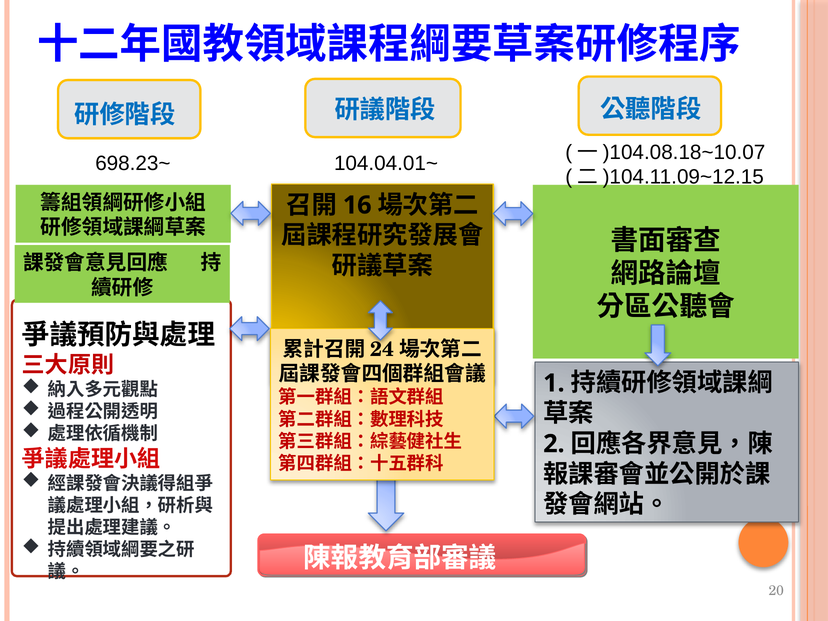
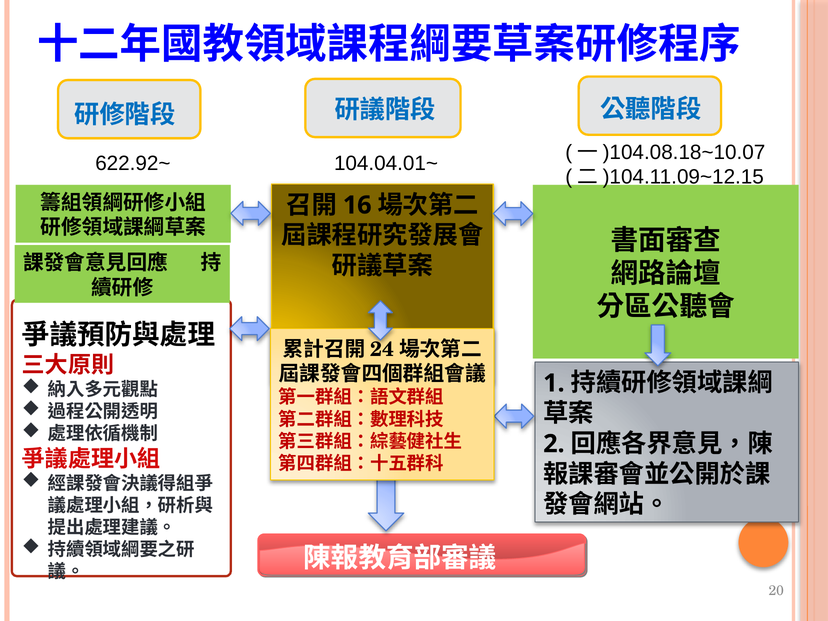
698.23~: 698.23~ -> 622.92~ (133, 164)
